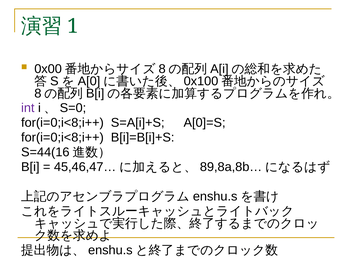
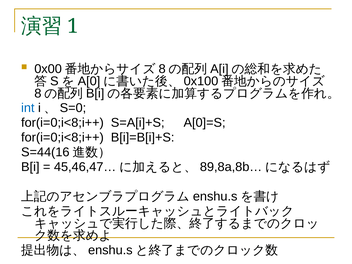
int colour: purple -> blue (28, 108)
